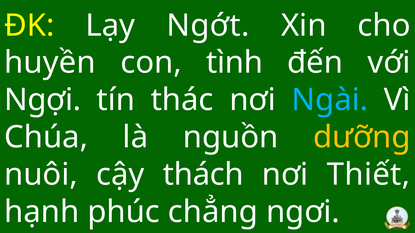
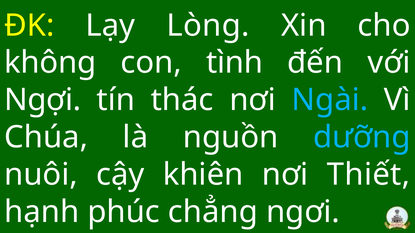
Ngớt: Ngớt -> Lòng (208, 26)
huyền: huyền -> không (50, 63)
dưỡng colour: yellow -> light blue (362, 138)
thách: thách -> khiên (203, 175)
